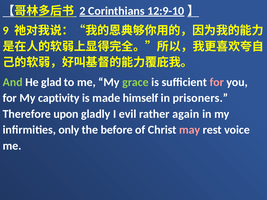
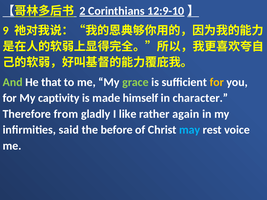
glad: glad -> that (51, 82)
for colour: pink -> yellow (217, 82)
prisoners: prisoners -> character (200, 98)
upon: upon -> from (66, 114)
evil: evil -> like (128, 114)
only: only -> said (69, 130)
may colour: pink -> light blue (190, 130)
